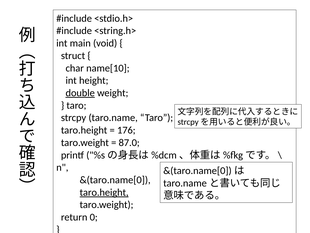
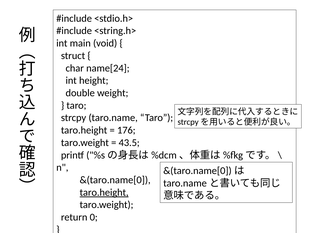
name[10: name[10 -> name[24 (108, 68)
double underline: present -> none (80, 93)
87.0: 87.0 -> 43.5 (129, 142)
